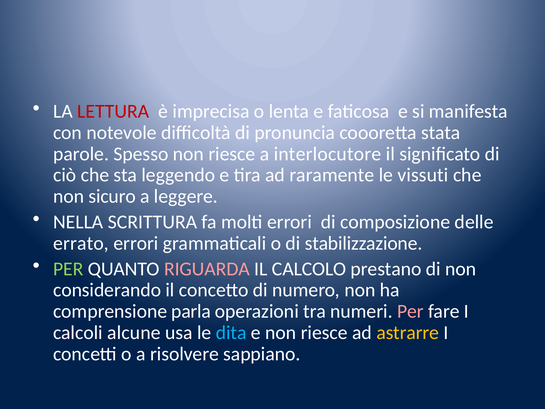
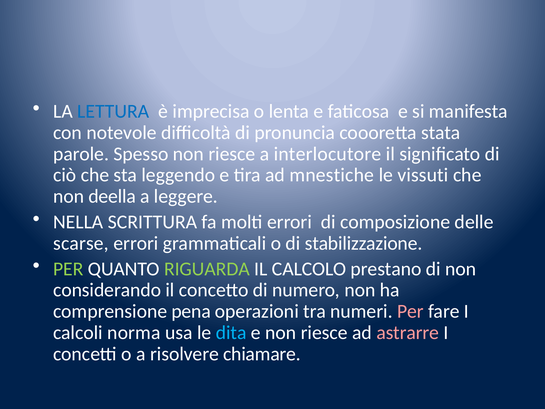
LETTURA colour: red -> blue (113, 111)
raramente: raramente -> mnestiche (332, 175)
sicuro: sicuro -> deella (112, 196)
errato: errato -> scarse (81, 243)
RIGUARDA colour: pink -> light green (207, 269)
parla: parla -> pena (191, 311)
alcune: alcune -> norma (134, 332)
astrarre colour: yellow -> pink (408, 332)
sappiano: sappiano -> chiamare (262, 354)
